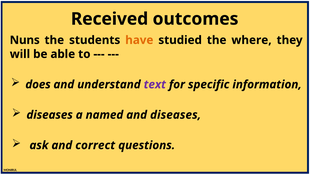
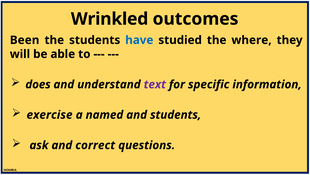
Received: Received -> Wrinkled (110, 19)
Nuns: Nuns -> Been (25, 40)
have colour: orange -> blue (139, 40)
diseases: diseases -> exercise (50, 114)
and diseases: diseases -> students (176, 114)
